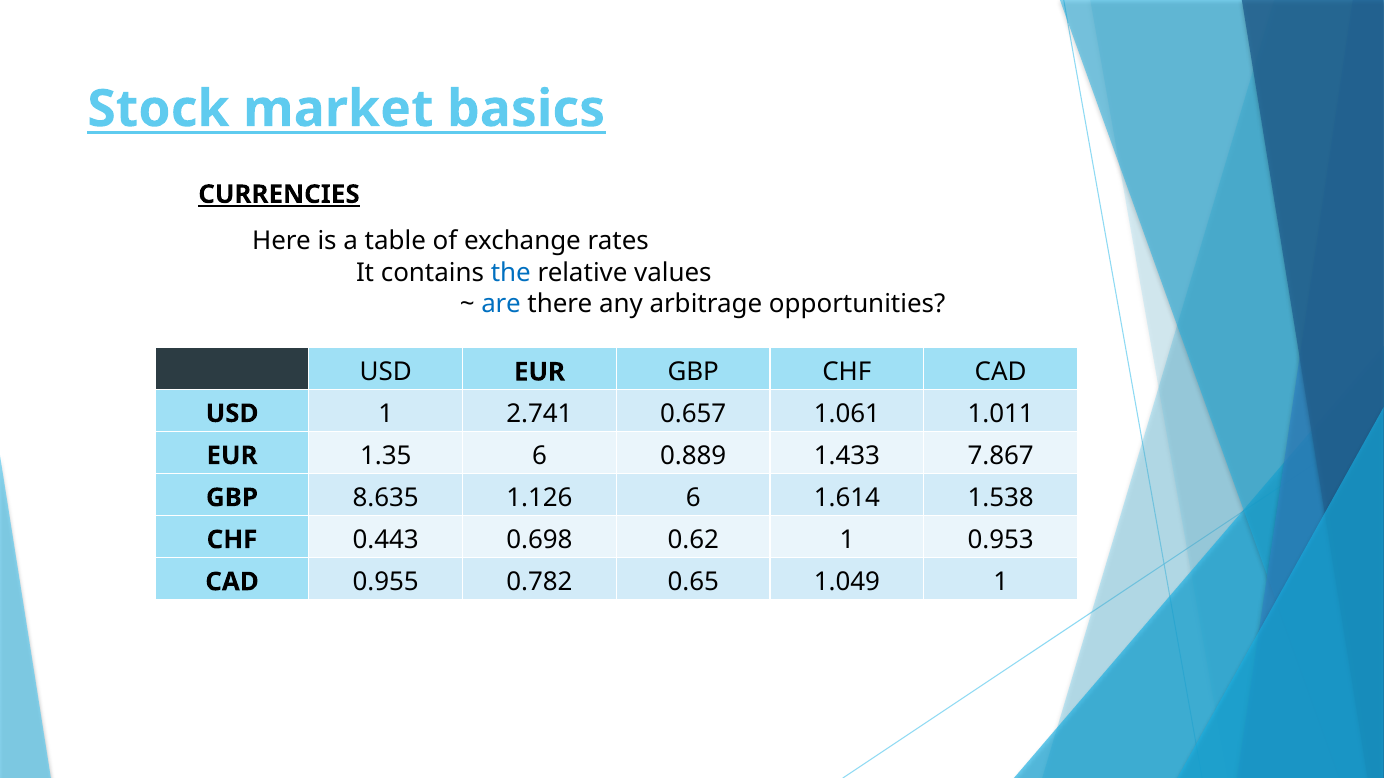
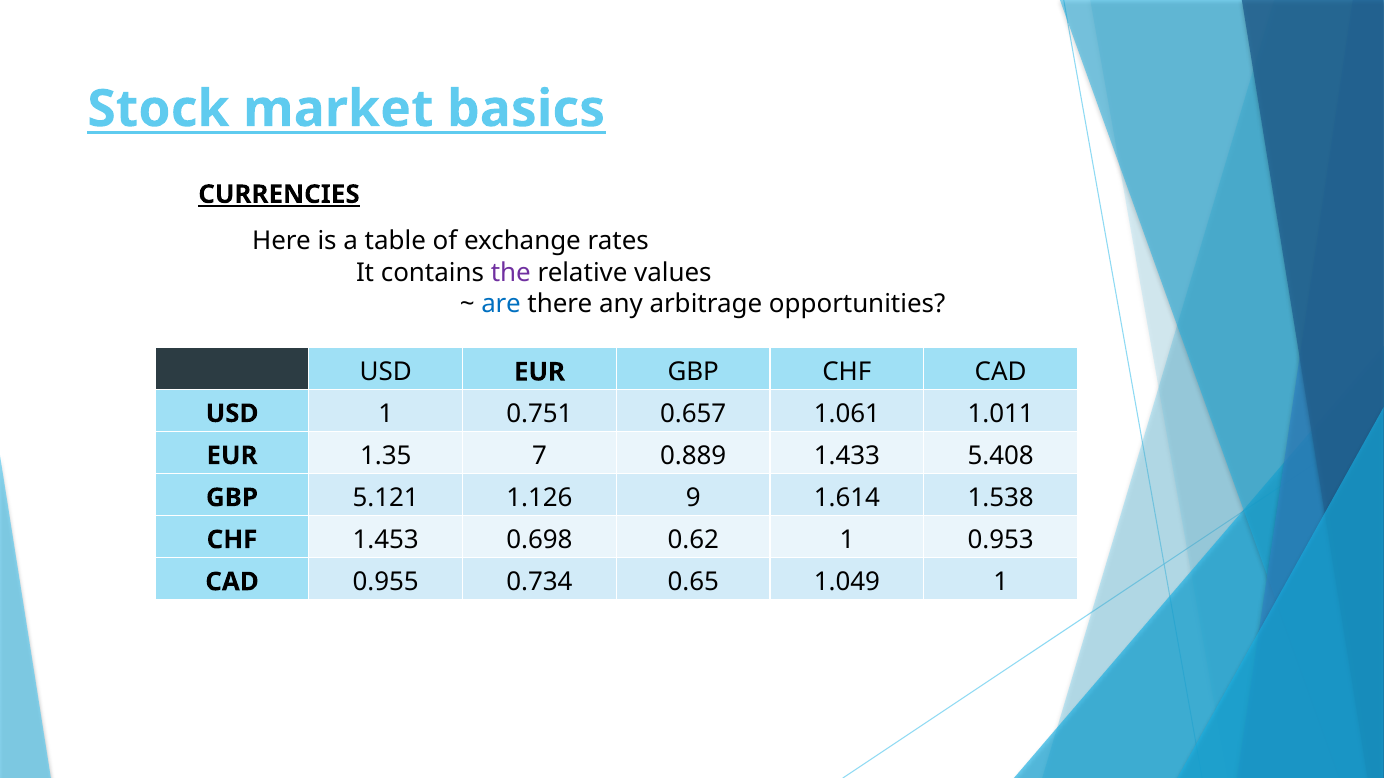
the colour: blue -> purple (511, 273)
2.741: 2.741 -> 0.751 (539, 414)
1.35 6: 6 -> 7 (540, 456)
7.867: 7.867 -> 5.408 (1001, 456)
8.635: 8.635 -> 5.121 (386, 498)
1.126 6: 6 -> 9 (693, 498)
0.443: 0.443 -> 1.453 (386, 540)
0.782: 0.782 -> 0.734 (539, 582)
